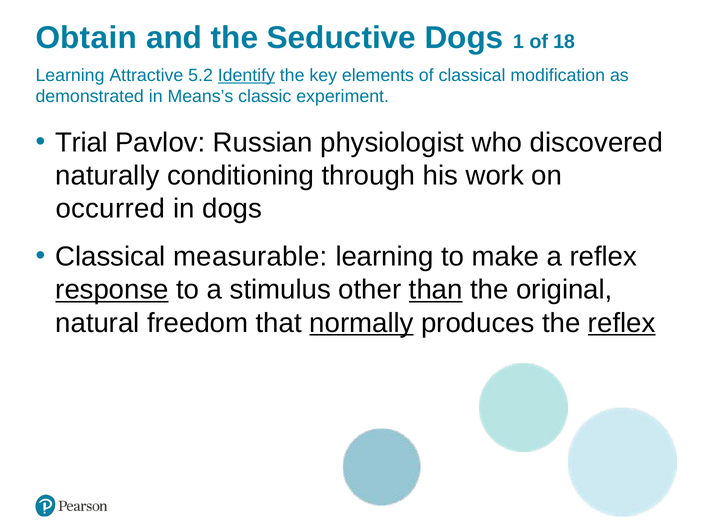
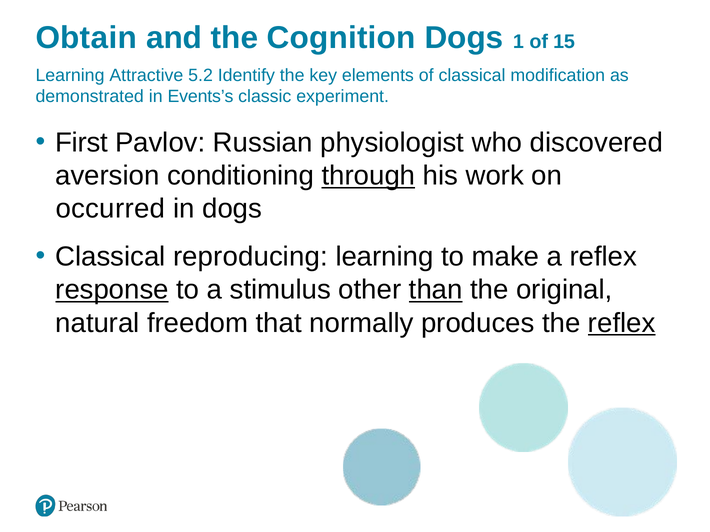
Seductive: Seductive -> Cognition (341, 38)
18: 18 -> 15 (564, 42)
Identify underline: present -> none (246, 75)
Means’s: Means’s -> Events’s (201, 97)
Trial: Trial -> First (82, 143)
naturally: naturally -> aversion (107, 176)
through underline: none -> present (368, 176)
measurable: measurable -> reproducing (250, 257)
normally underline: present -> none (361, 323)
